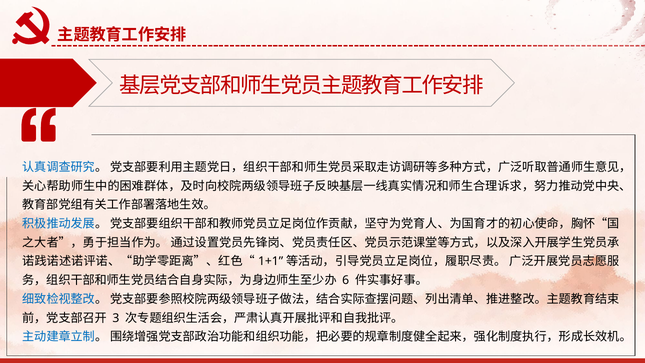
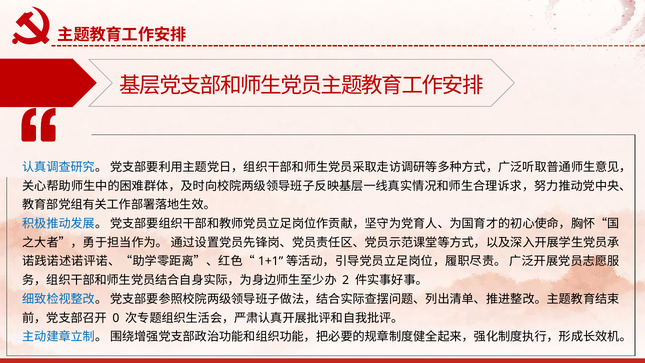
6: 6 -> 2 (346, 280)
3: 3 -> 0 (116, 318)
